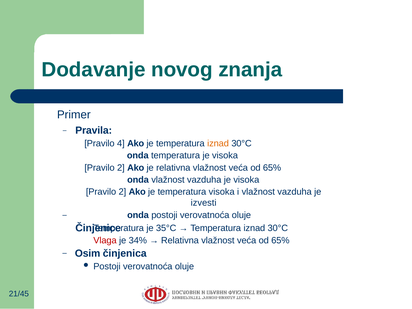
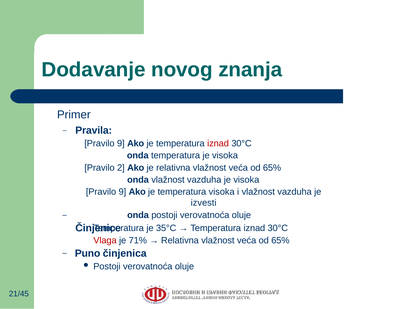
4: 4 -> 9 (121, 143)
iznad colour: orange -> red (218, 143)
2: 2 -> 9 (122, 192)
34%: 34% -> 71% (138, 240)
Osim: Osim -> Puno (88, 254)
